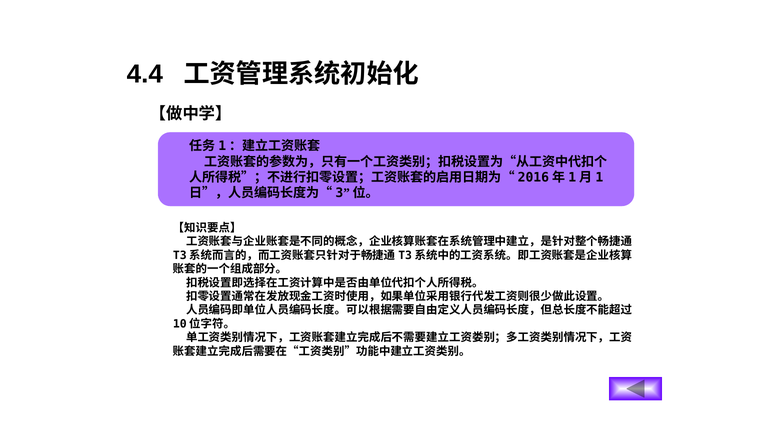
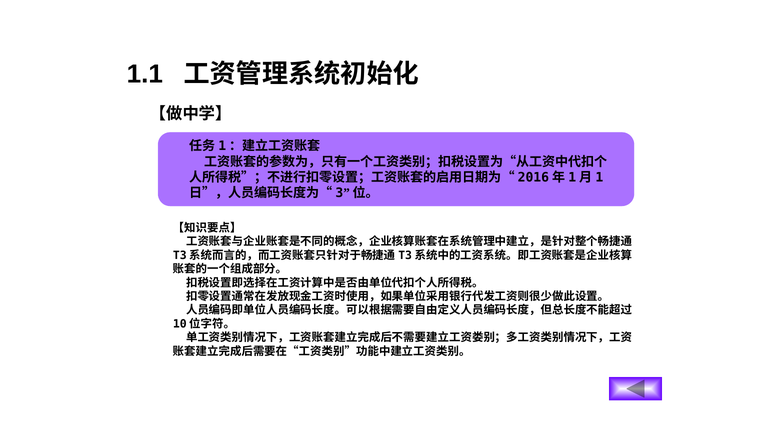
4.4: 4.4 -> 1.1 (145, 74)
